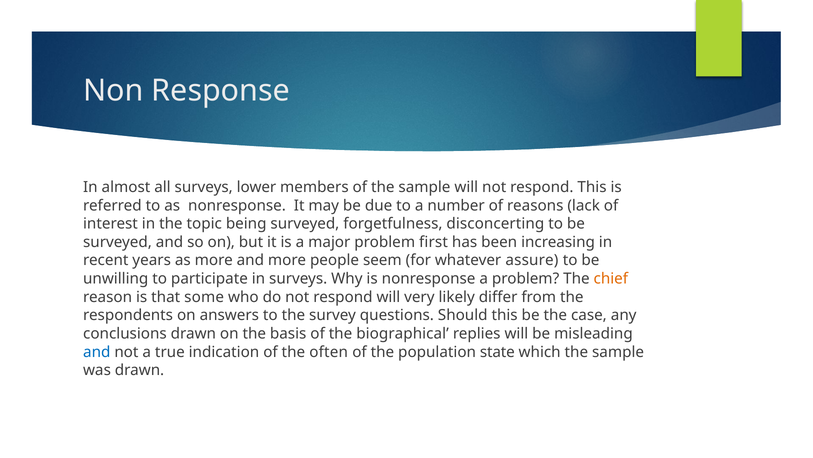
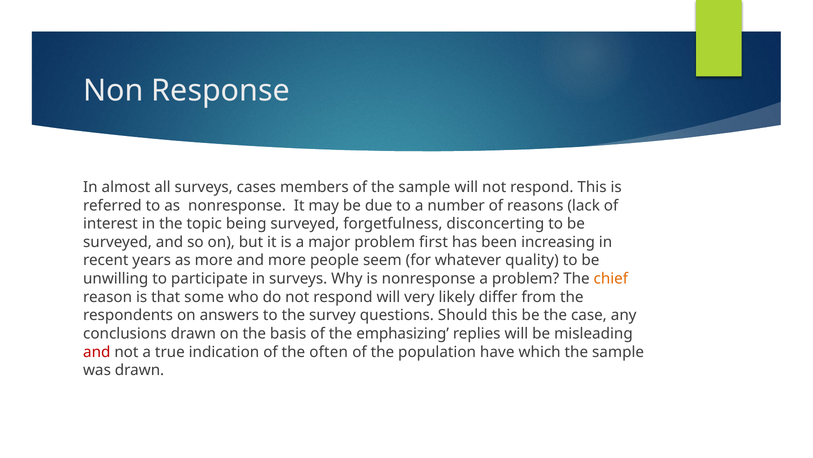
lower: lower -> cases (256, 187)
assure: assure -> quality (532, 260)
biographical: biographical -> emphasizing (403, 333)
and colour: blue -> red (97, 352)
state: state -> have (497, 352)
